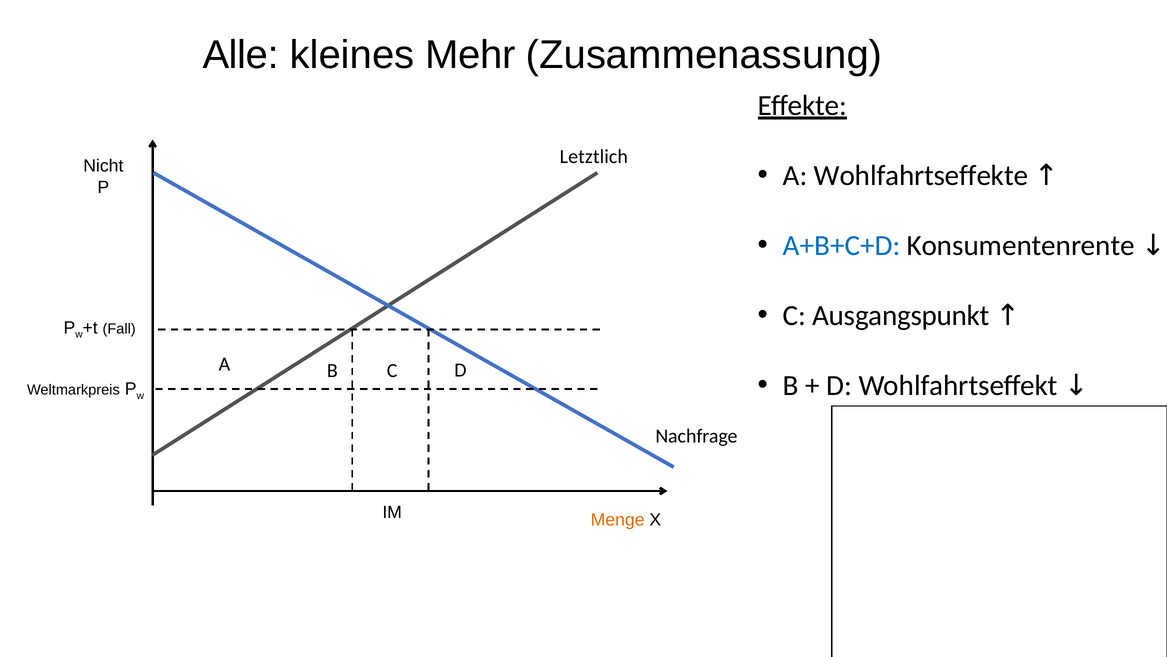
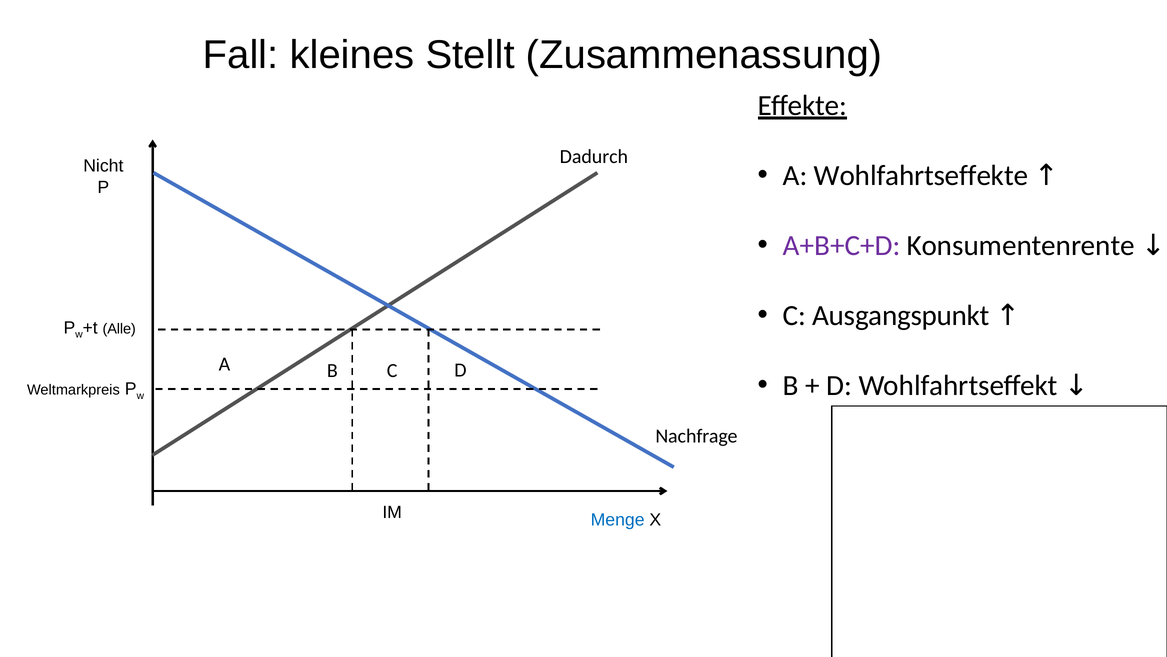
Alle: Alle -> Fall (241, 55)
Mehr: Mehr -> Stellt (470, 55)
Letztlich: Letztlich -> Dadurch (594, 156)
A+B+C+D colour: blue -> purple (842, 245)
Fall: Fall -> Alle (119, 328)
Menge colour: orange -> blue (618, 520)
